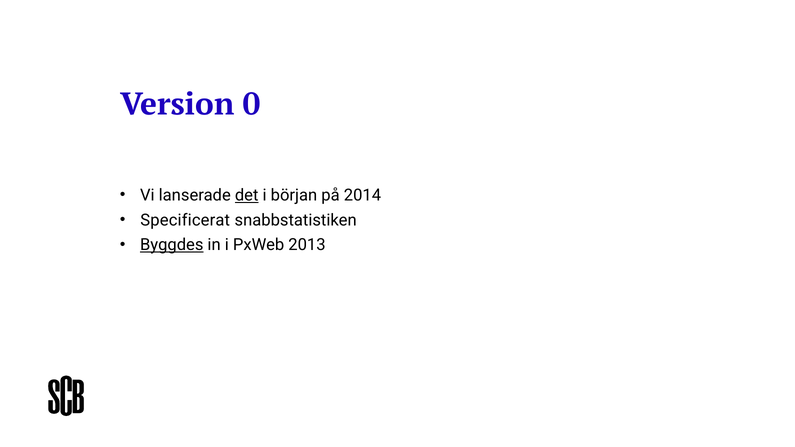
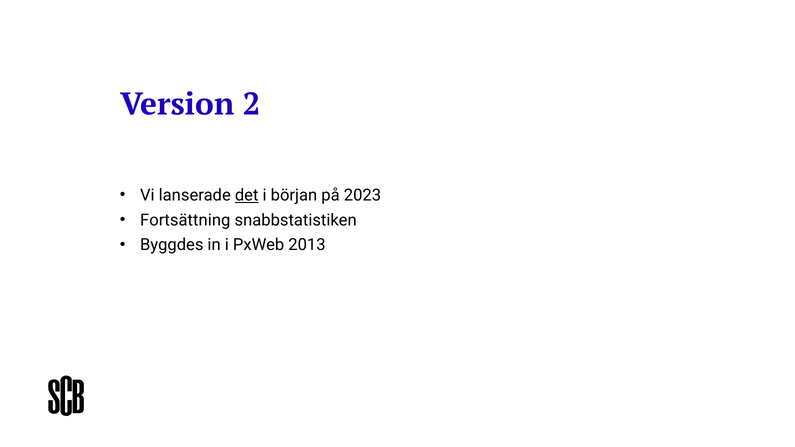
0: 0 -> 2 (252, 104)
2014: 2014 -> 2023 (362, 195)
Specificerat: Specificerat -> Fortsättning (185, 220)
Byggdes underline: present -> none (172, 245)
